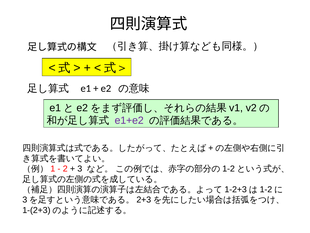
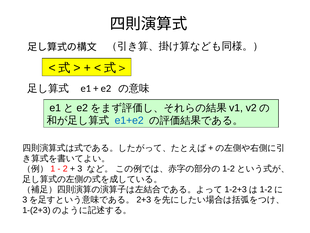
e1+e2 colour: purple -> blue (129, 120)
